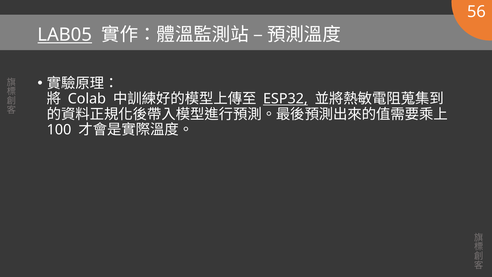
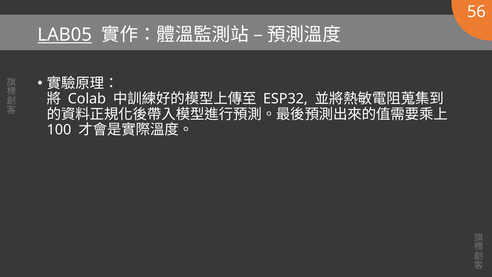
ESP32 underline: present -> none (285, 99)
